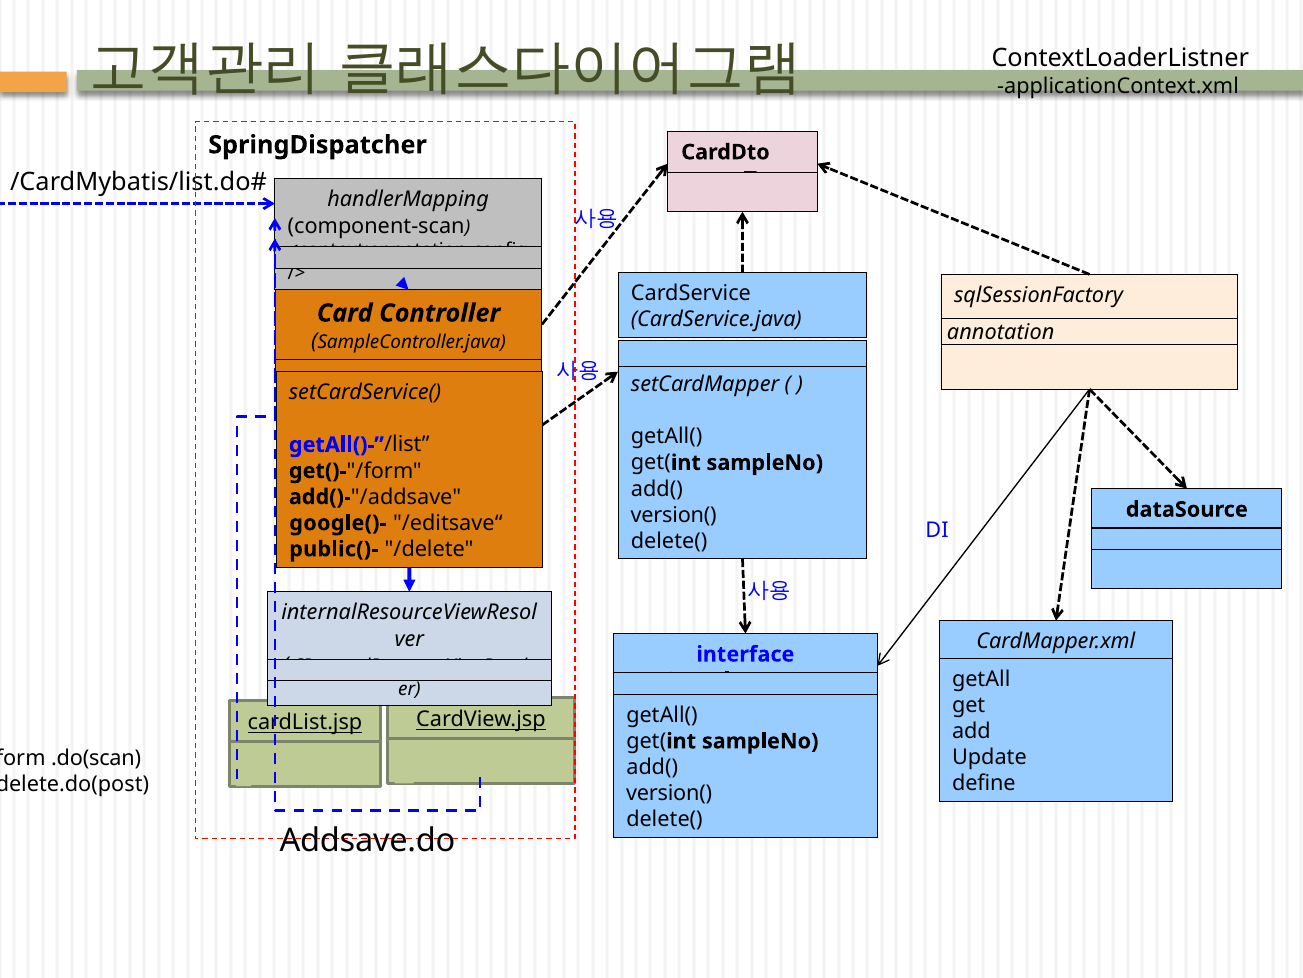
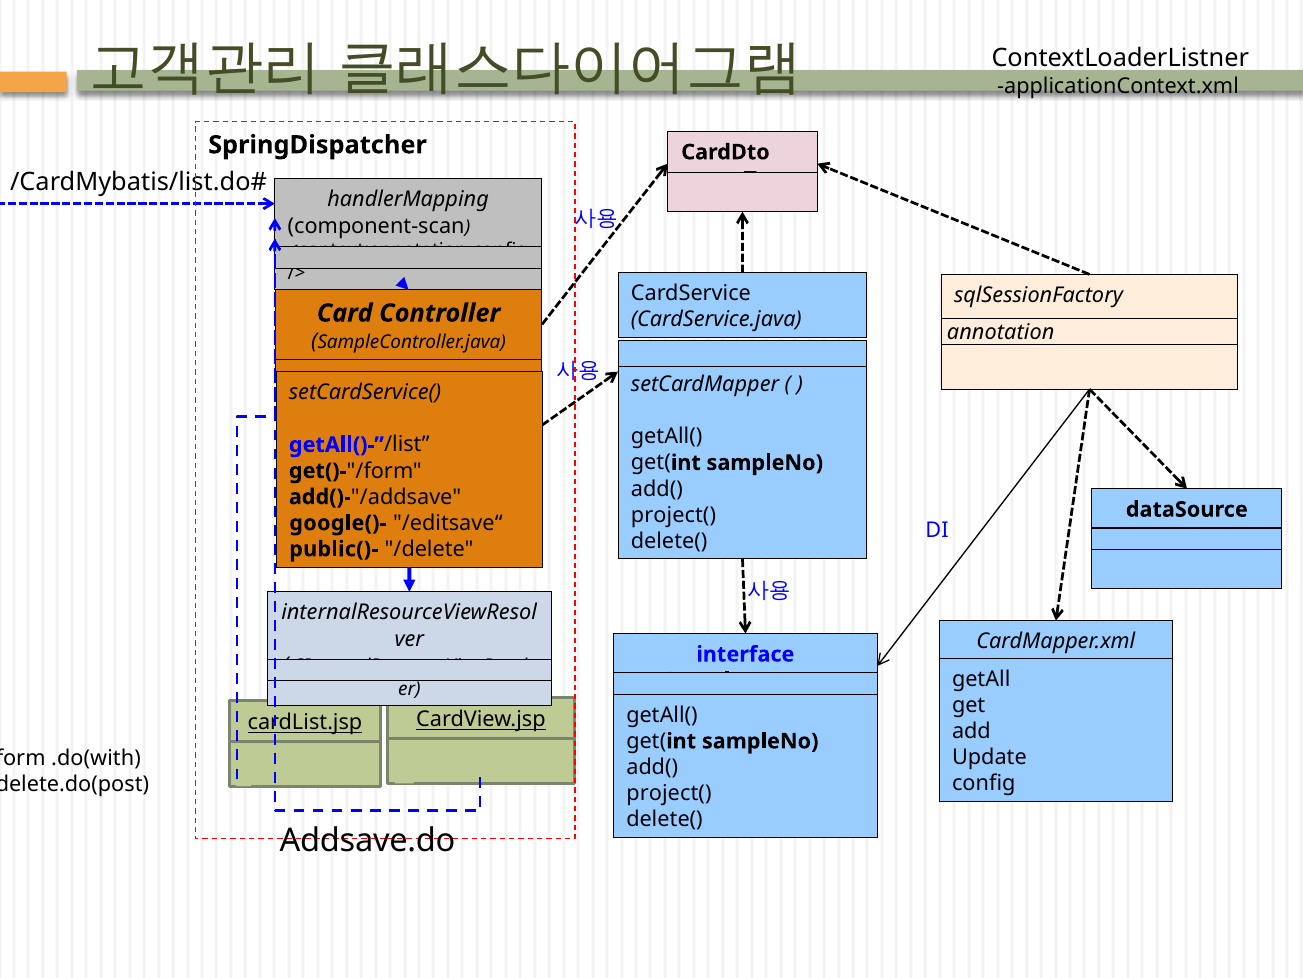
version(: version( -> project( (674, 515)
.do(scan: .do(scan -> .do(with (96, 758)
define: define -> config (984, 783)
version(: version( -> project( (669, 793)
